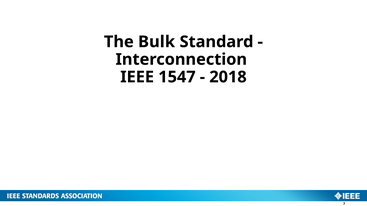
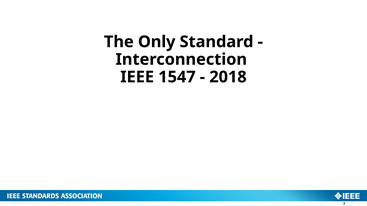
Bulk: Bulk -> Only (157, 42)
